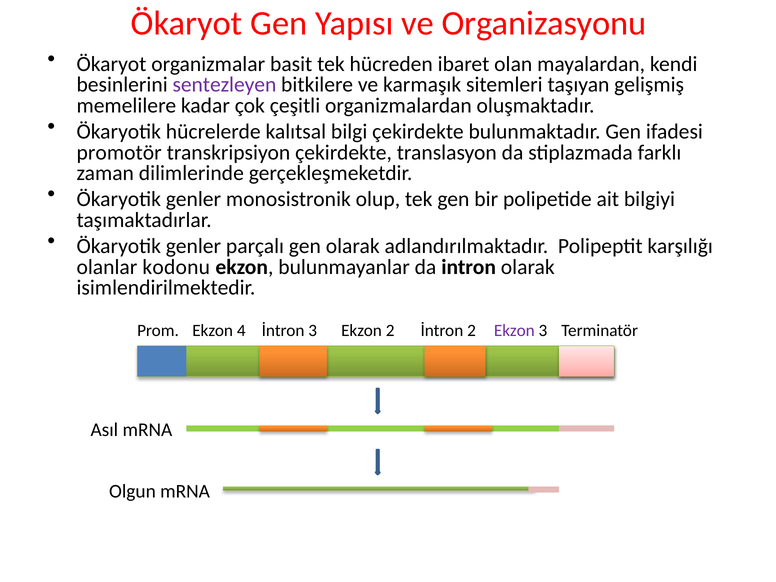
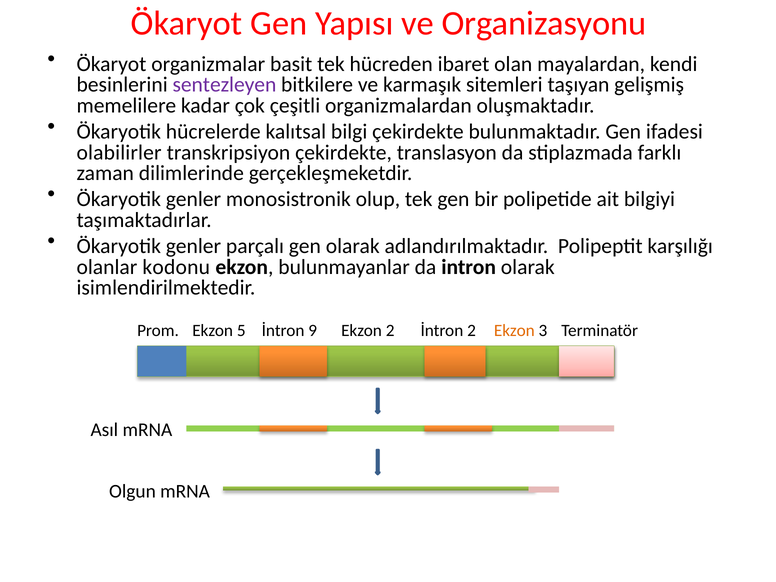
promotör: promotör -> olabilirler (119, 152)
4: 4 -> 5 (241, 331)
İntron 3: 3 -> 9 (313, 331)
Ekzon colour: purple -> orange (514, 331)
